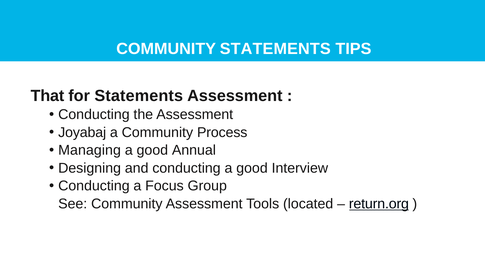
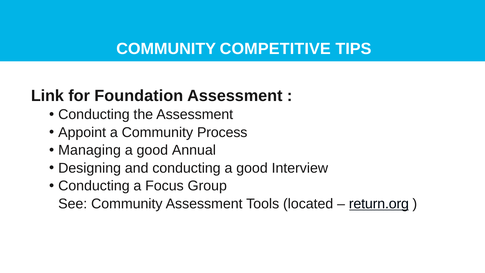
COMMUNITY STATEMENTS: STATEMENTS -> COMPETITIVE (275, 49)
That: That -> Link (47, 96)
for Statements: Statements -> Foundation (139, 96)
Joyabaj: Joyabaj -> Appoint (82, 132)
